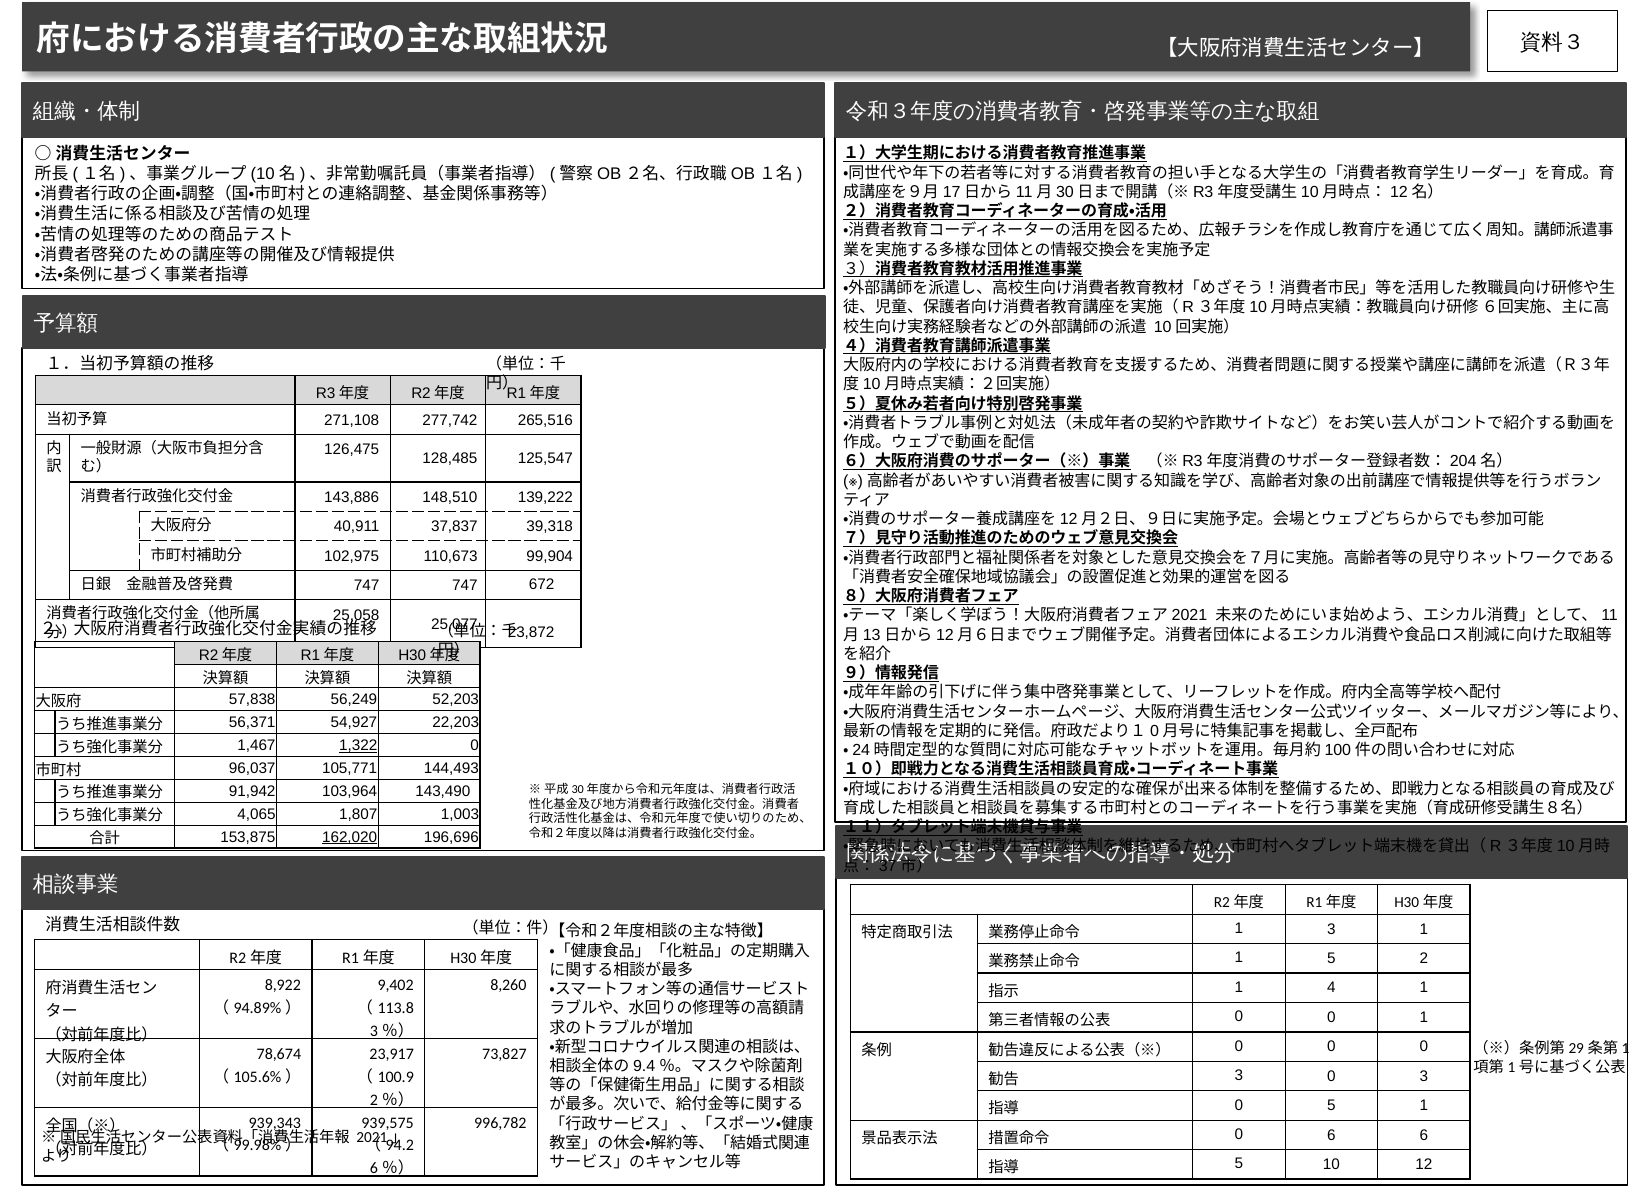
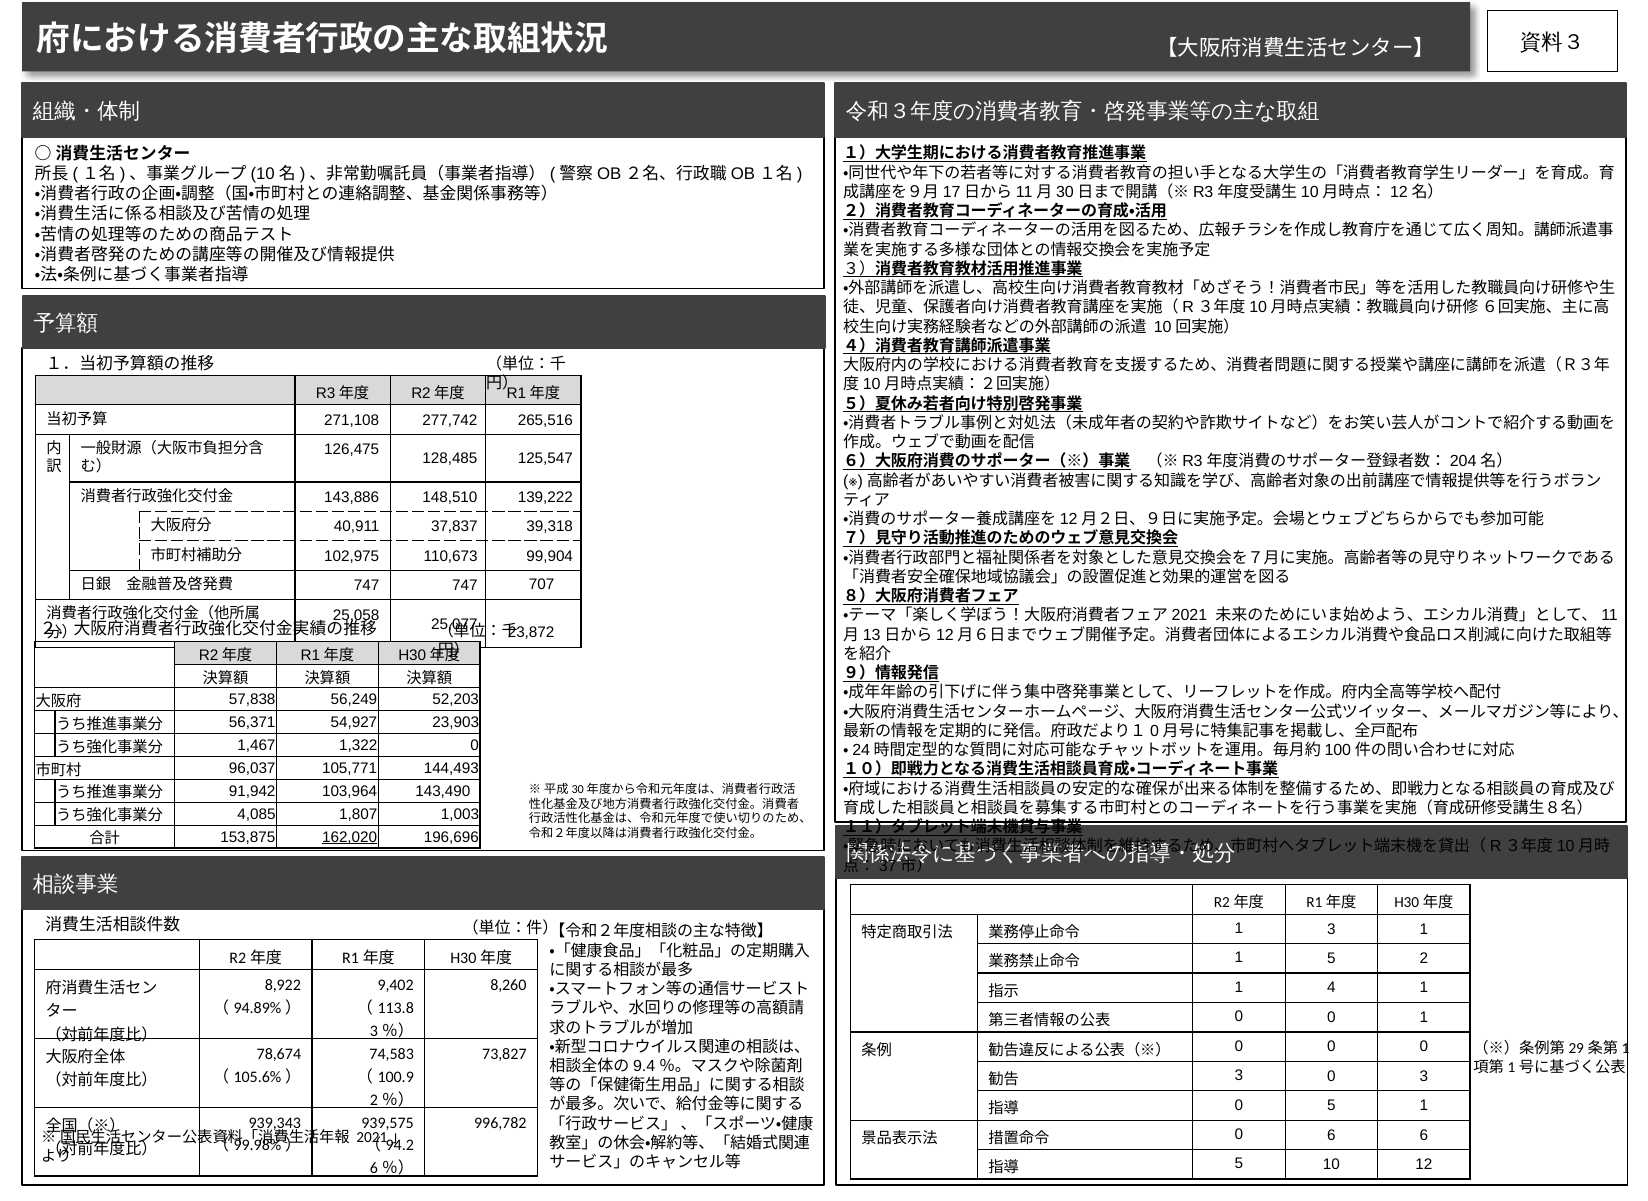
672: 672 -> 707 (542, 585)
22,203: 22,203 -> 23,903 (456, 723)
1,322 underline: present -> none (358, 746)
4,065: 4,065 -> 4,085 (256, 815)
23,917: 23,917 -> 74,583 (392, 1054)
